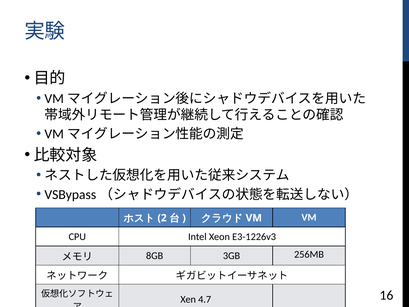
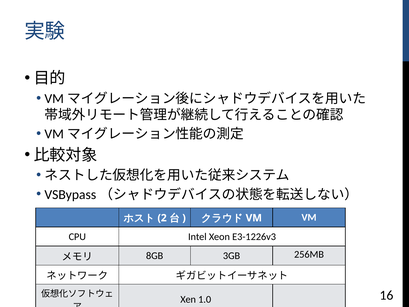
4.7: 4.7 -> 1.0 (205, 299)
